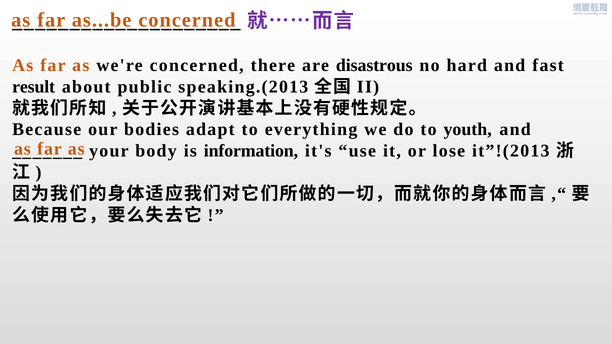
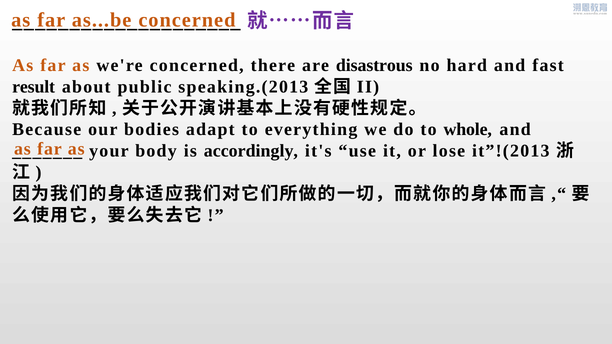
youth: youth -> whole (468, 130)
information: information -> accordingly (251, 151)
